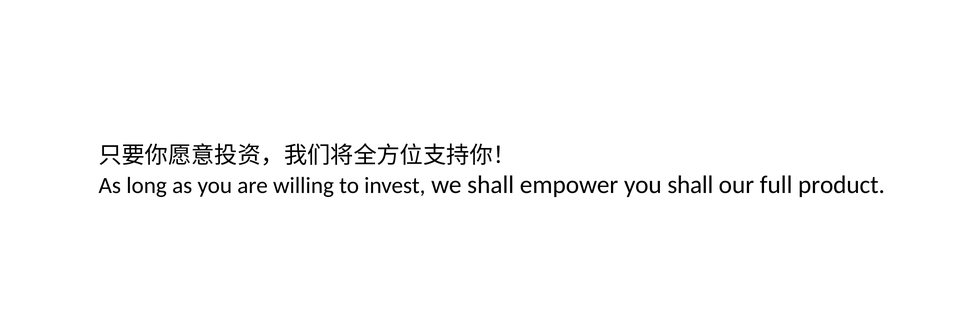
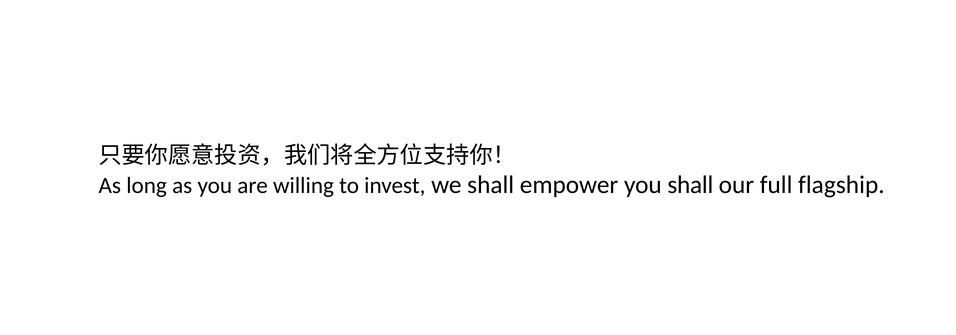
product: product -> flagship (841, 185)
